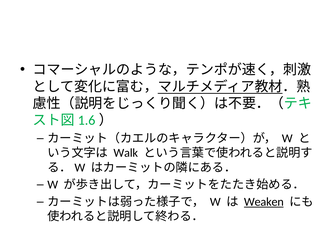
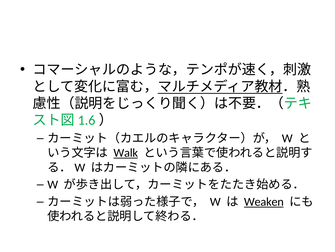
Walk underline: none -> present (126, 153)
